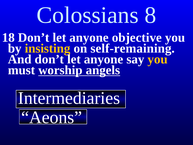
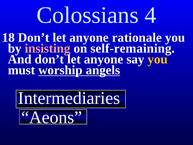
8: 8 -> 4 (150, 15)
objective: objective -> rationale (137, 38)
insisting colour: yellow -> pink (48, 48)
